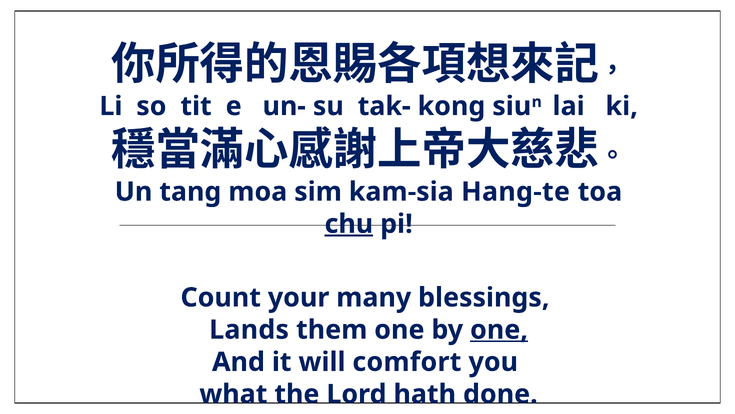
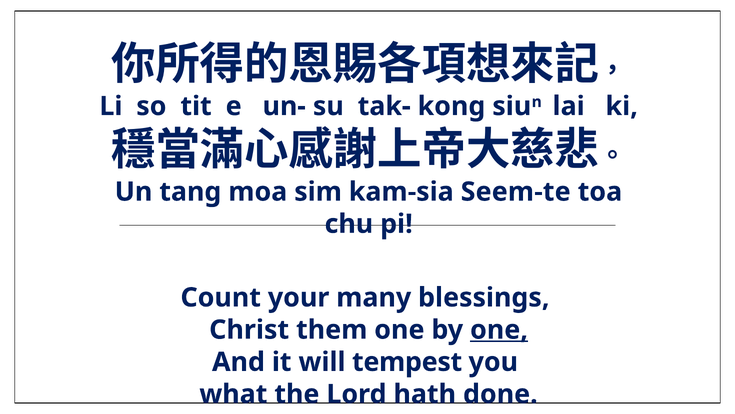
Hang-te: Hang-te -> Seem-te (516, 192)
chu underline: present -> none (349, 224)
Lands: Lands -> Christ (249, 329)
comfort: comfort -> tempest (407, 362)
